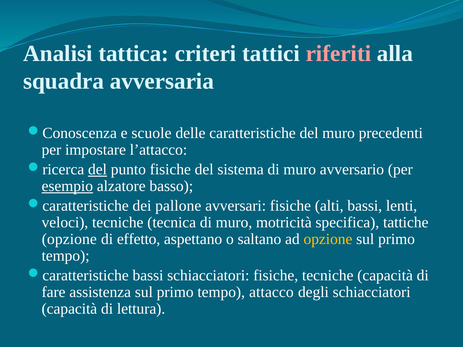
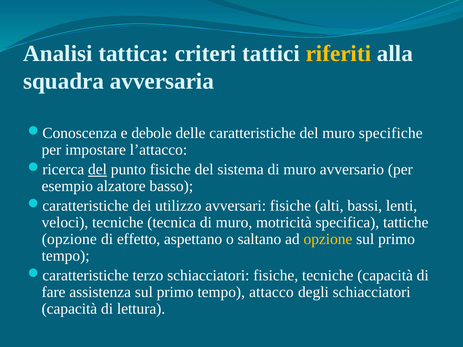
riferiti colour: pink -> yellow (338, 53)
scuole: scuole -> debole (152, 133)
precedenti: precedenti -> specifiche (391, 133)
esempio underline: present -> none (67, 186)
pallone: pallone -> utilizzo (178, 206)
bassi: bassi -> terzo (148, 276)
